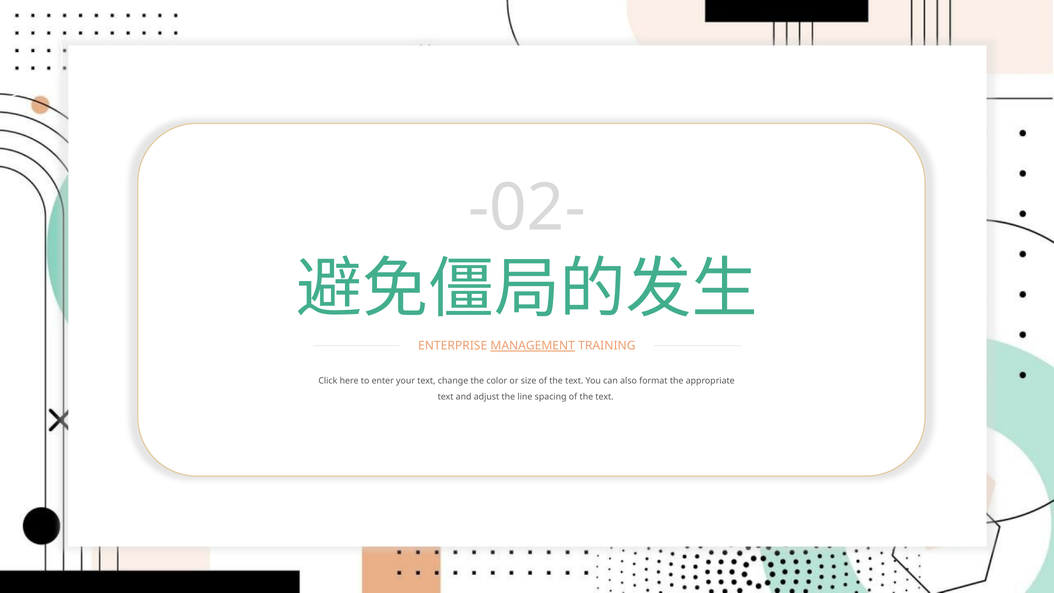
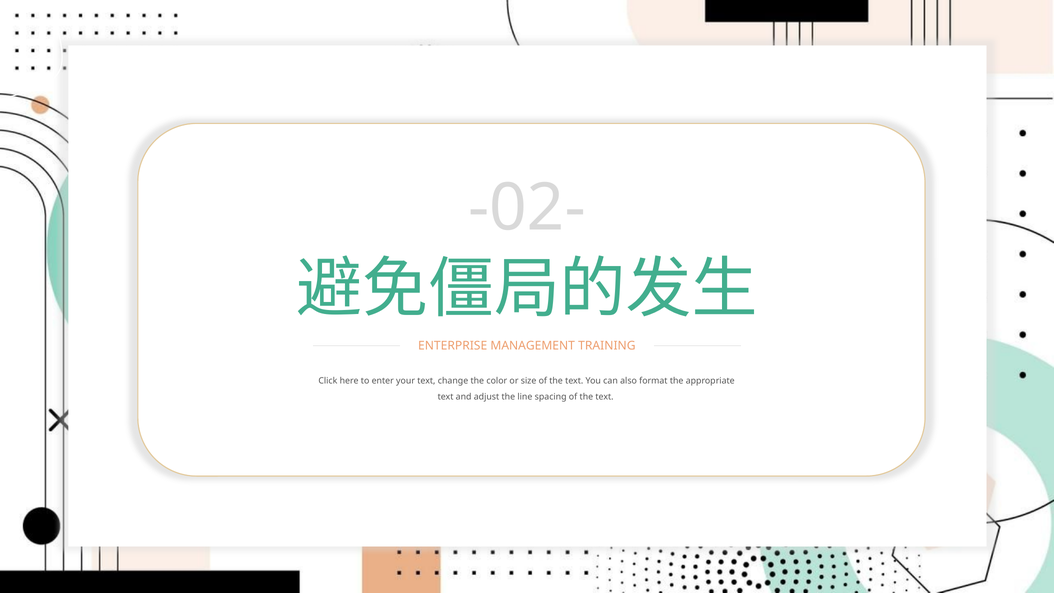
MANAGEMENT underline: present -> none (533, 346)
